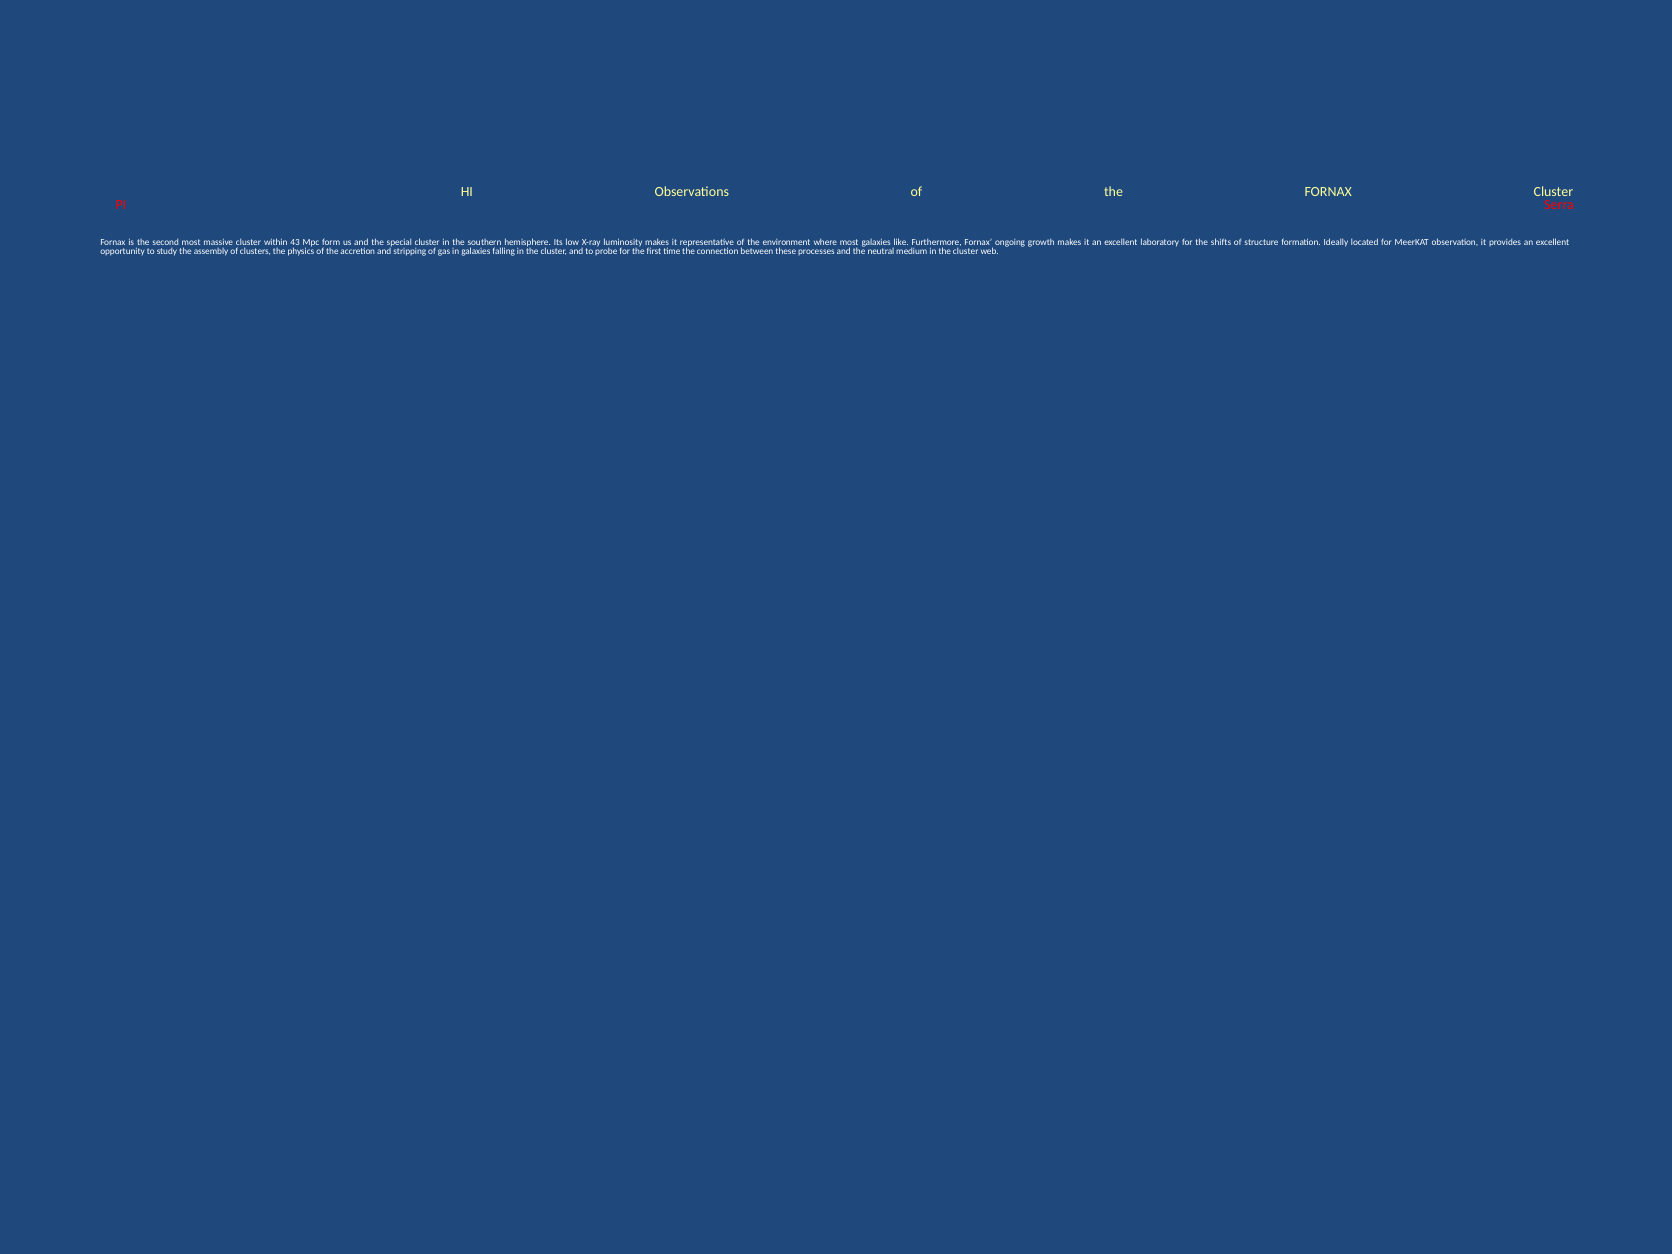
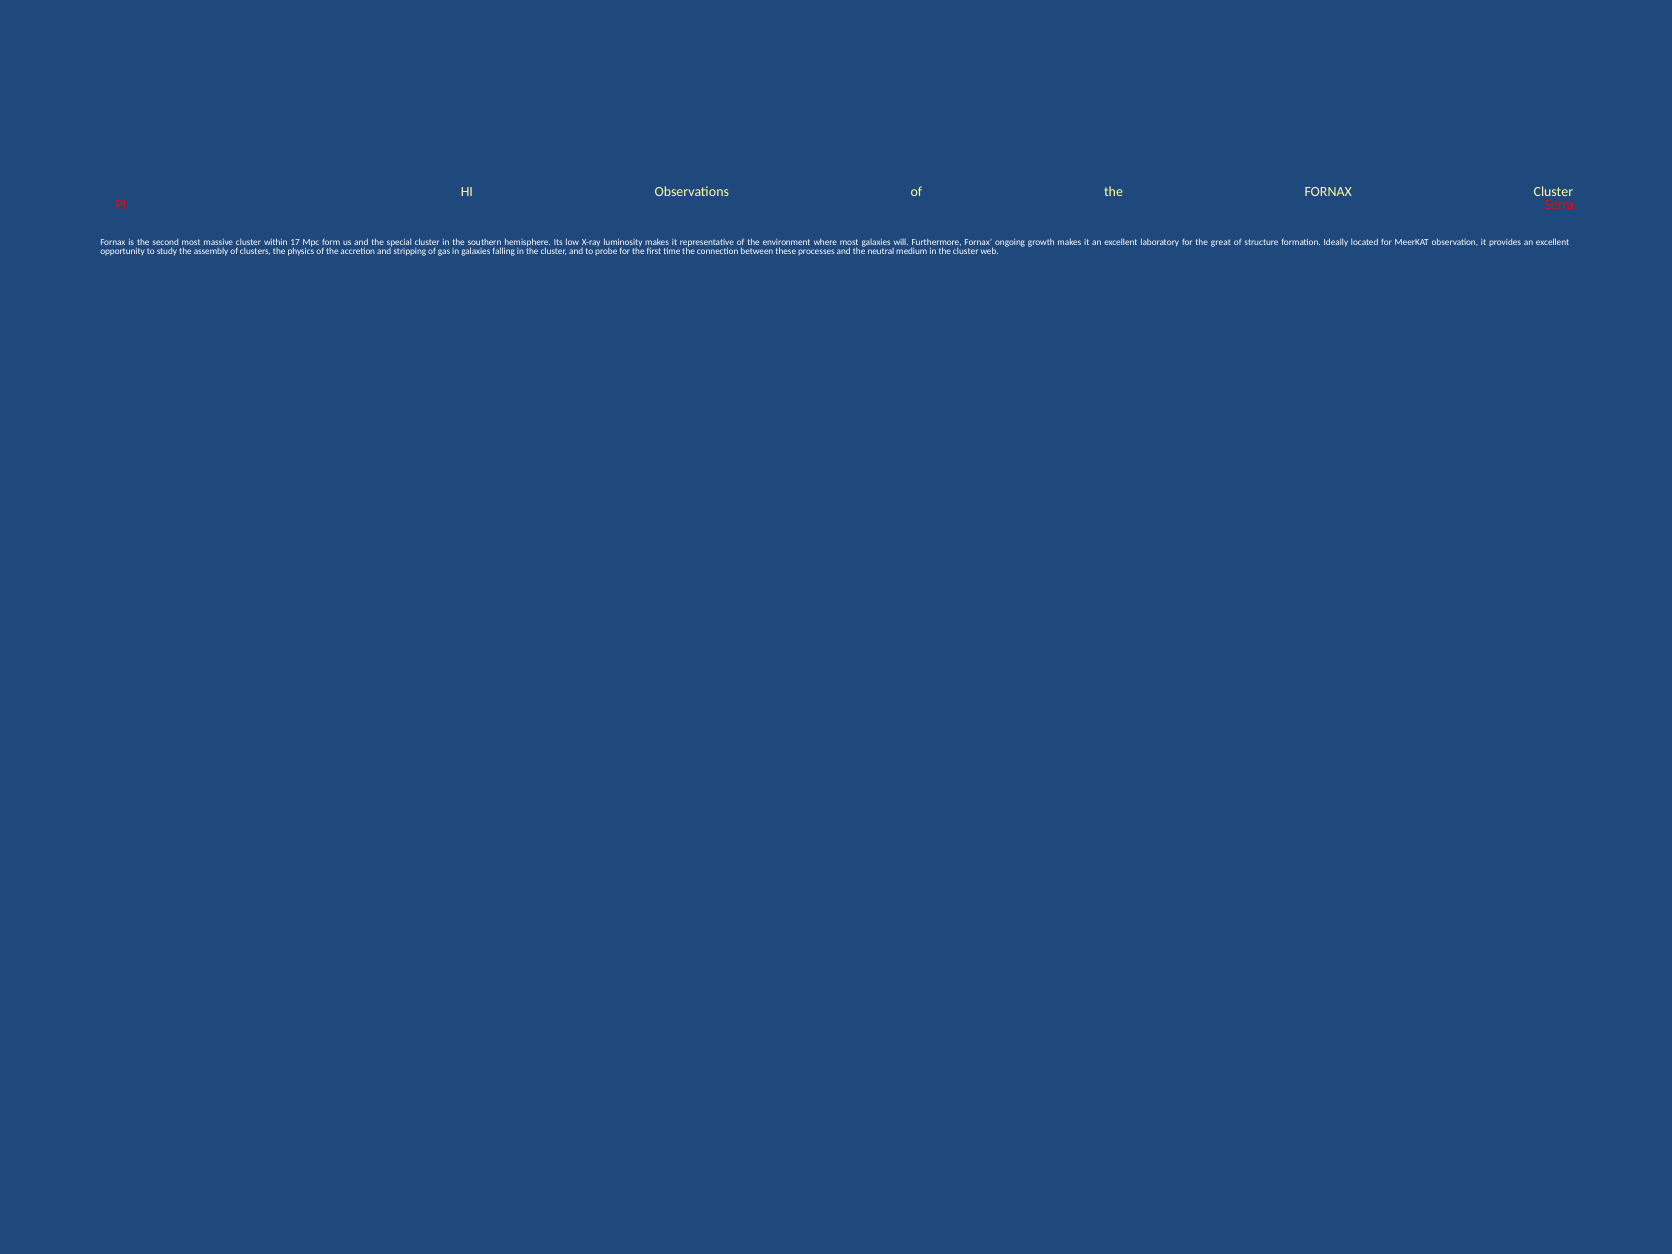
43: 43 -> 17 (295, 242)
like: like -> will (901, 242)
shifts: shifts -> great (1221, 242)
